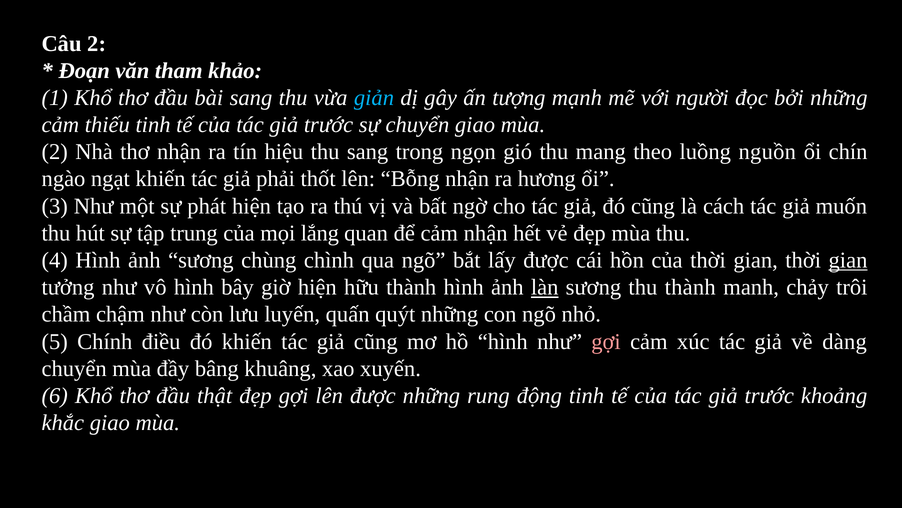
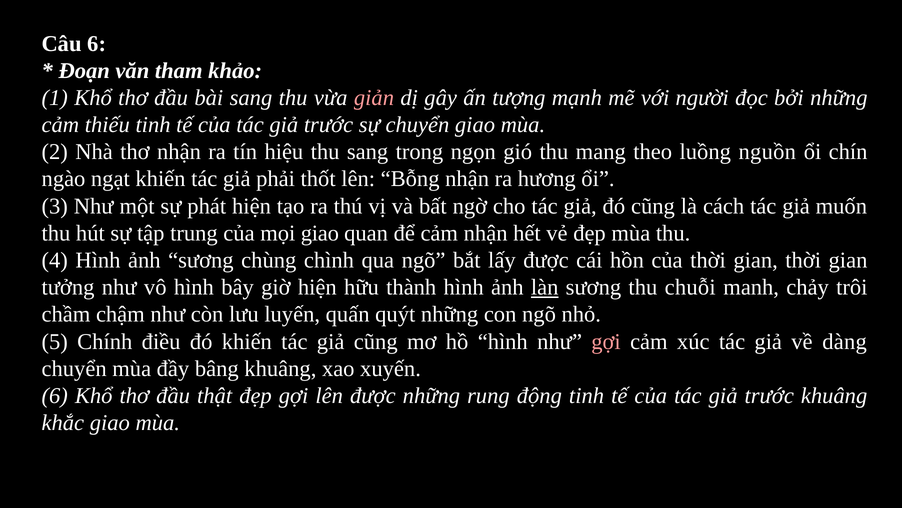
Câu 2: 2 -> 6 (97, 44)
giản colour: light blue -> pink (374, 98)
mọi lắng: lắng -> giao (320, 233)
gian underline: present -> none (848, 260)
thu thành: thành -> chuỗi (690, 287)
trước khoảng: khoảng -> khuâng (834, 395)
